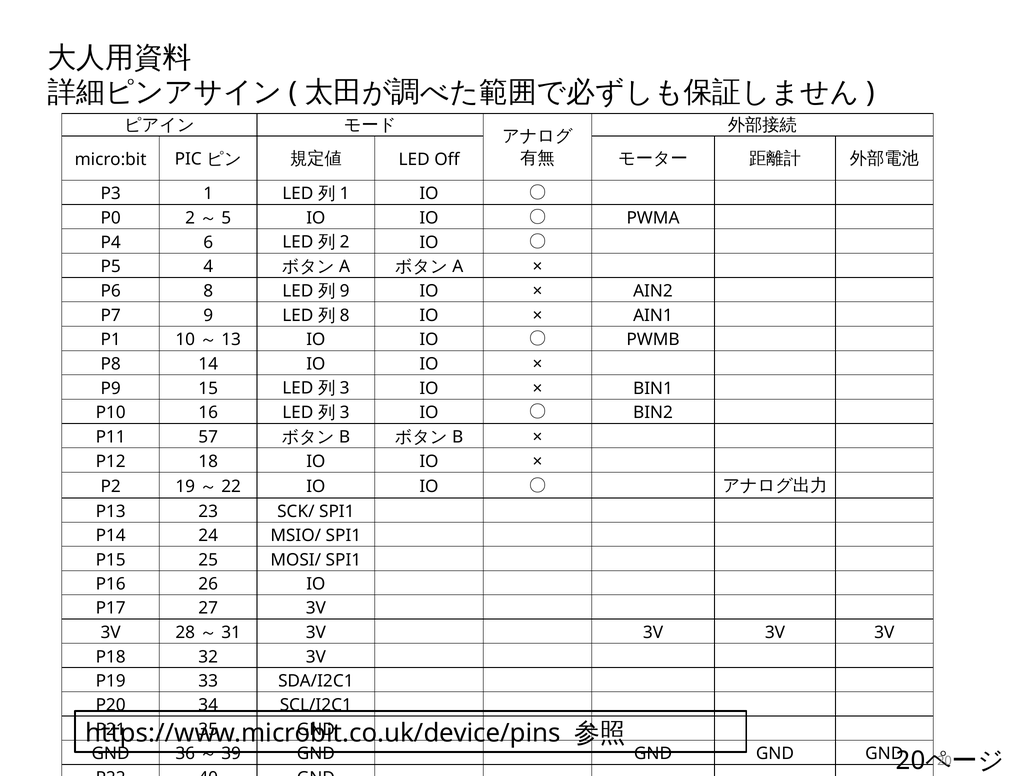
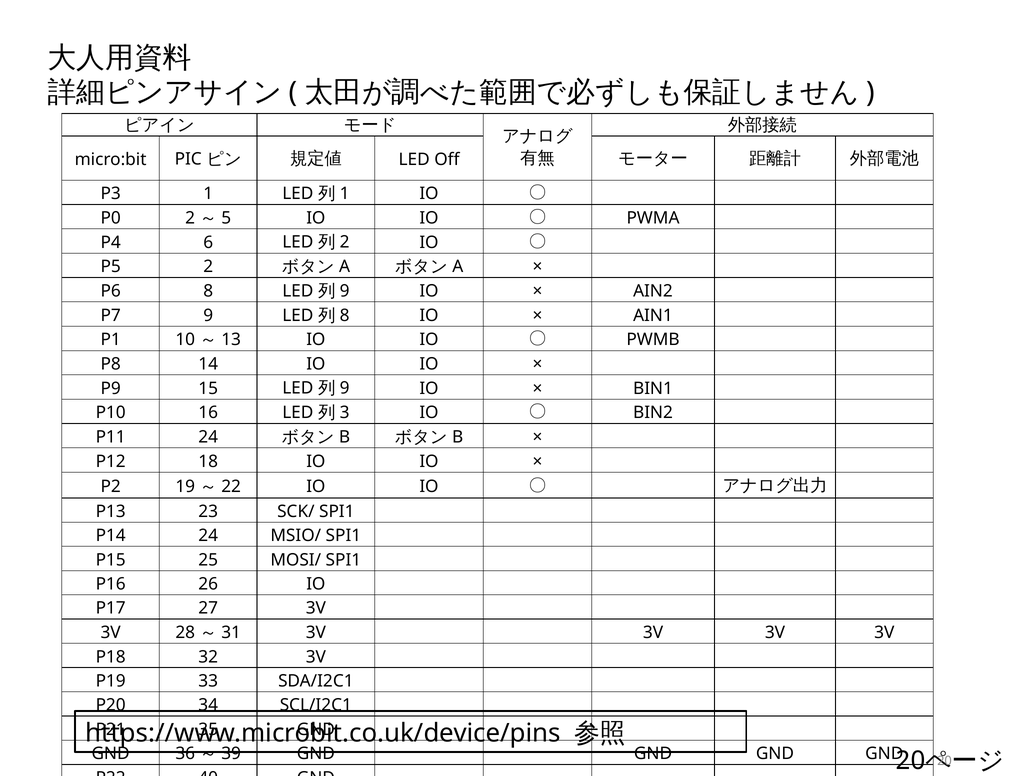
P5 4: 4 -> 2 (208, 267)
3: 3 -> 9 (345, 388)
P11 57: 57 -> 24 (208, 437)
